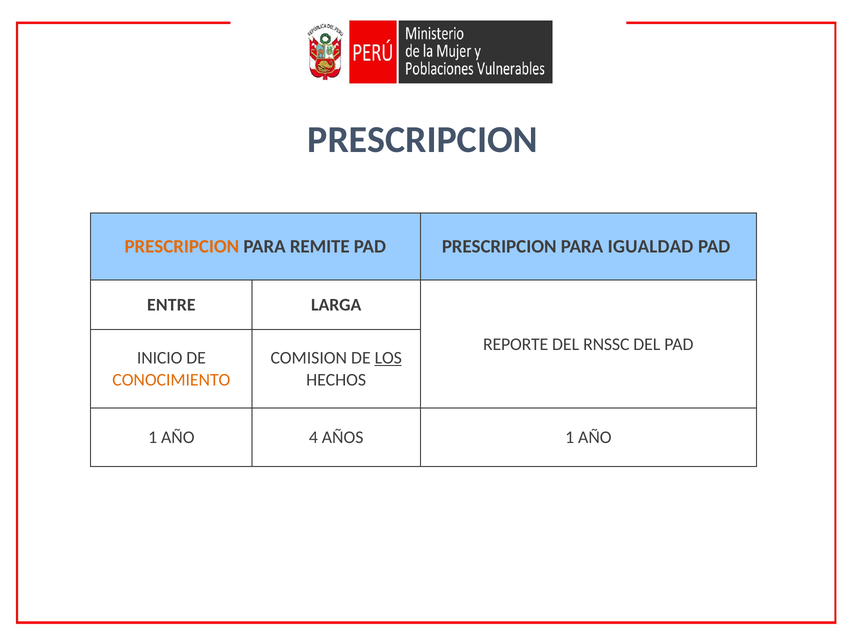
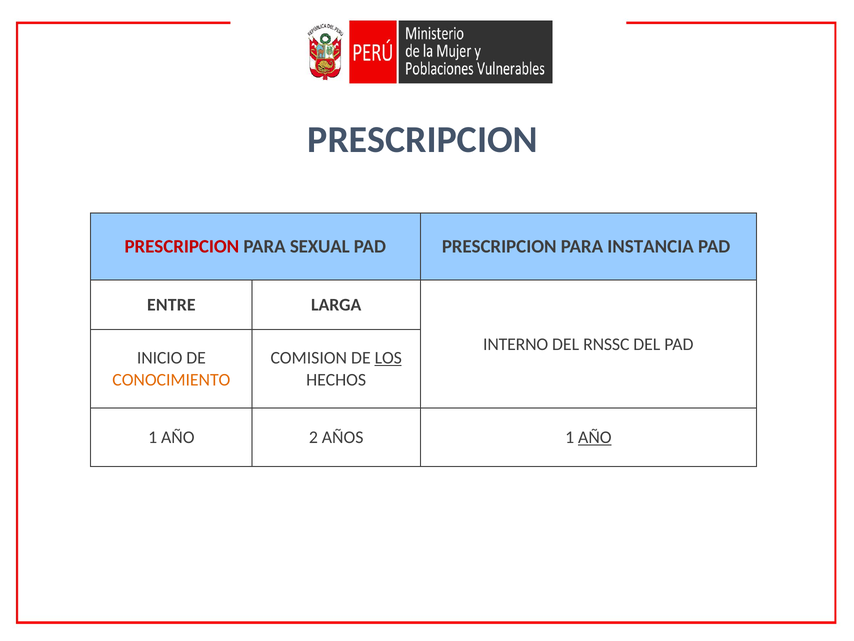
PRESCRIPCION colour: orange -> red (182, 246)
REMITE: REMITE -> SEXUAL (320, 246)
IGUALDAD: IGUALDAD -> INSTANCIA (651, 246)
REPORTE: REPORTE -> INTERNO (516, 344)
4: 4 -> 2 (313, 437)
AÑO underline: none -> present (595, 437)
